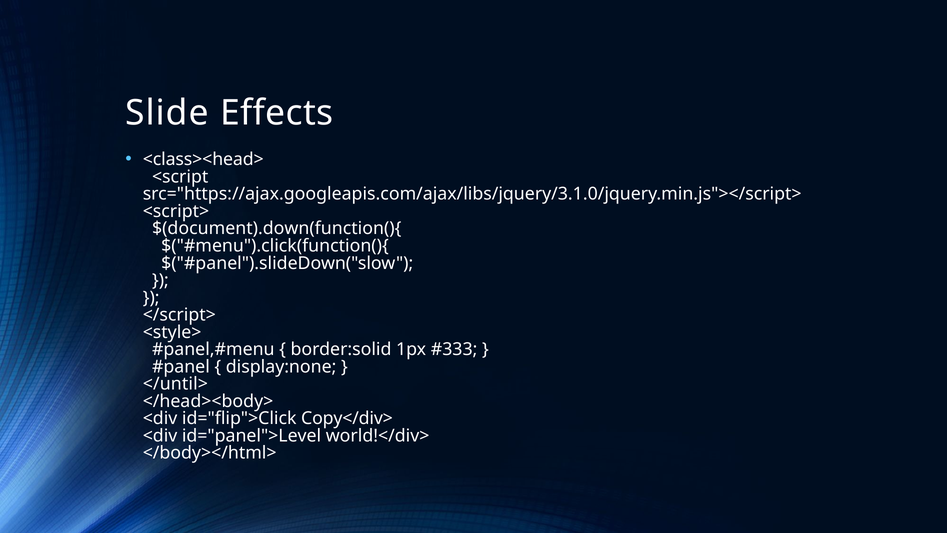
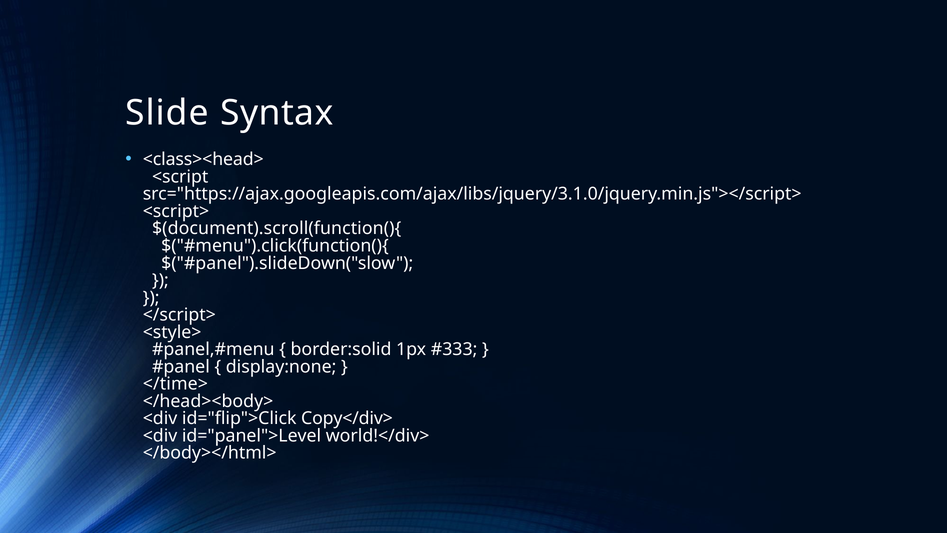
Effects: Effects -> Syntax (277, 113)
$(document).down(function(){: $(document).down(function(){ -> $(document).scroll(function(){ (277, 228)
</until>: </until> -> </time> (175, 384)
